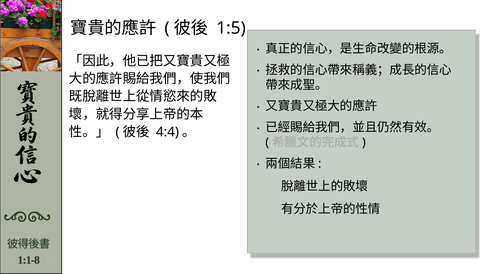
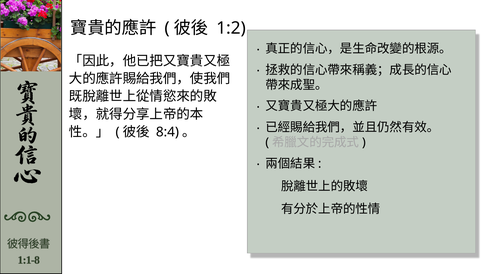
1:5: 1:5 -> 1:2 (231, 28)
4:4: 4:4 -> 8:4 (167, 132)
